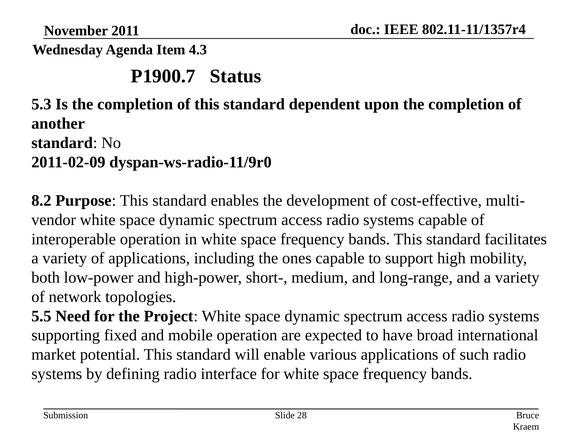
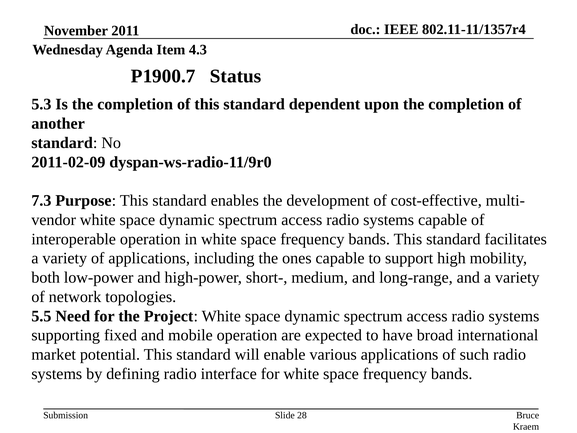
8.2: 8.2 -> 7.3 (41, 200)
